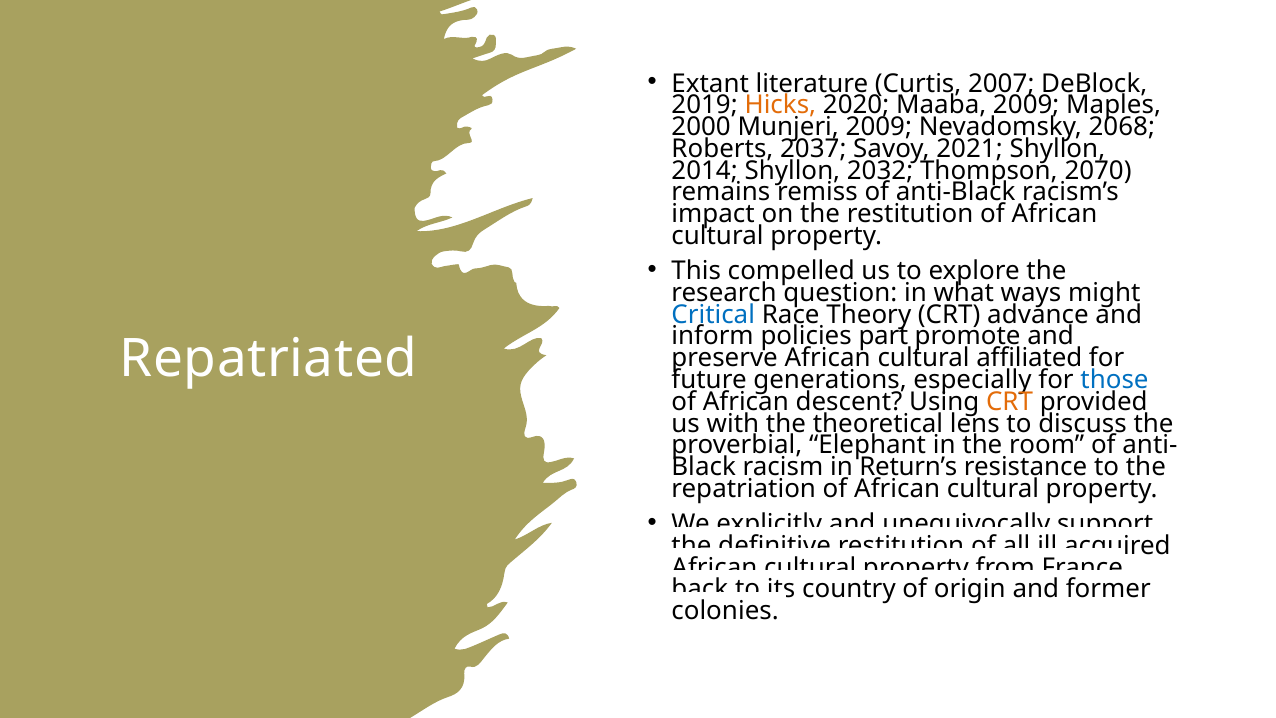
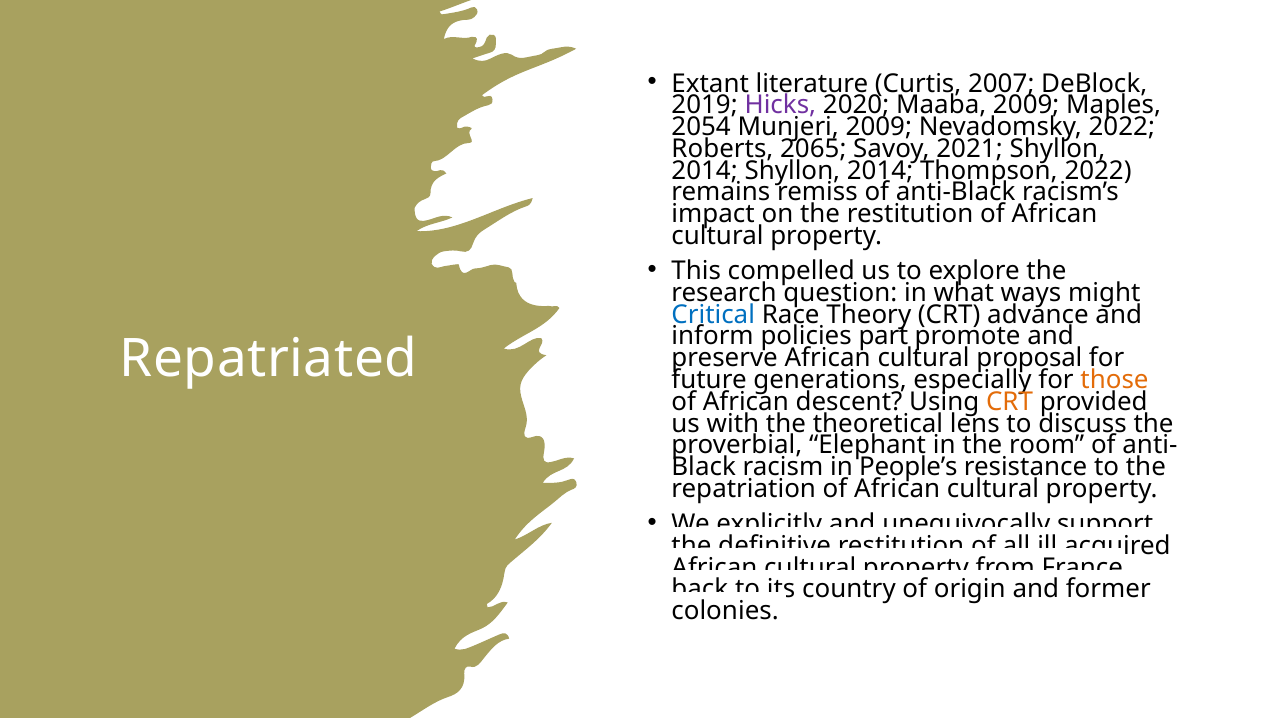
Hicks colour: orange -> purple (780, 105)
2000: 2000 -> 2054 (701, 127)
Nevadomsky 2068: 2068 -> 2022 (1122, 127)
2037: 2037 -> 2065 (813, 149)
2014 Shyllon 2032: 2032 -> 2014 (880, 171)
Thompson 2070: 2070 -> 2022 (1098, 171)
affiliated: affiliated -> proposal (1029, 358)
those colour: blue -> orange (1114, 380)
Return’s: Return’s -> People’s (908, 467)
